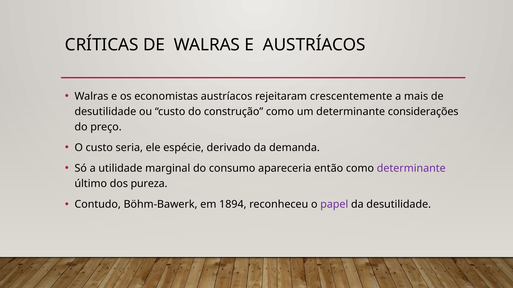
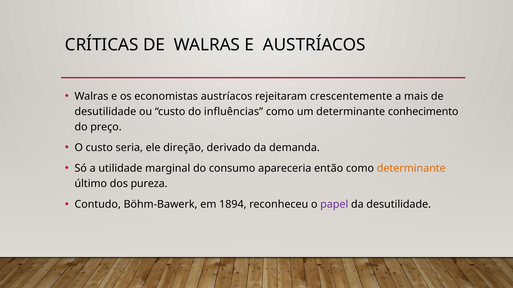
construção: construção -> influências (234, 112)
considerações: considerações -> conhecimento (423, 112)
espécie: espécie -> direção (184, 148)
determinante colour: purple -> orange (411, 169)
